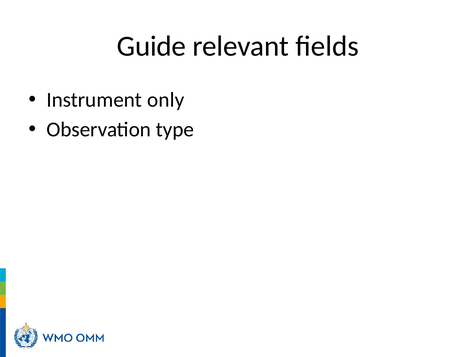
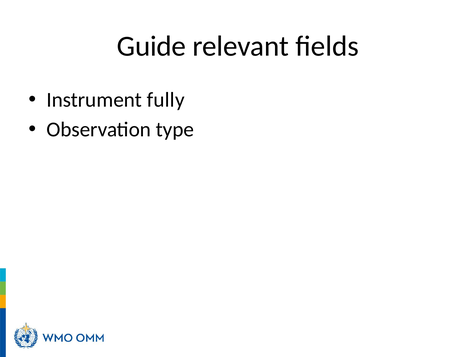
only: only -> fully (166, 100)
